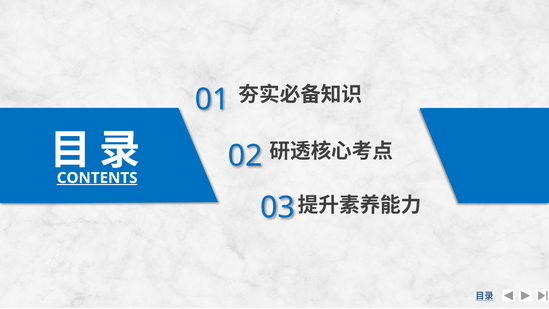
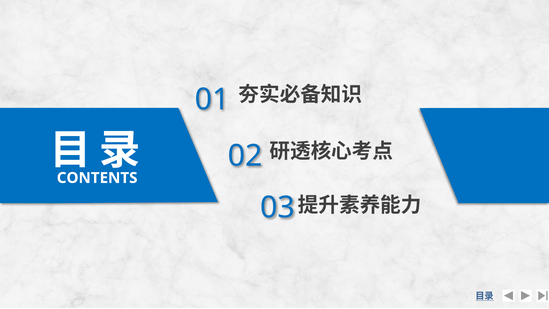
CONTENTS underline: present -> none (97, 178)
